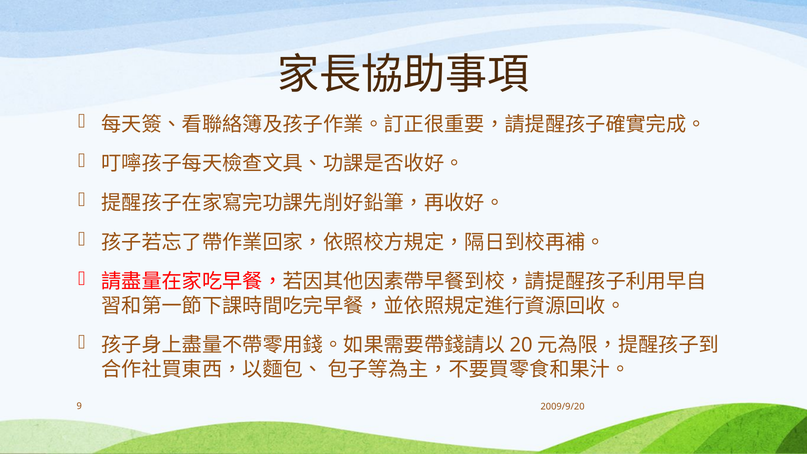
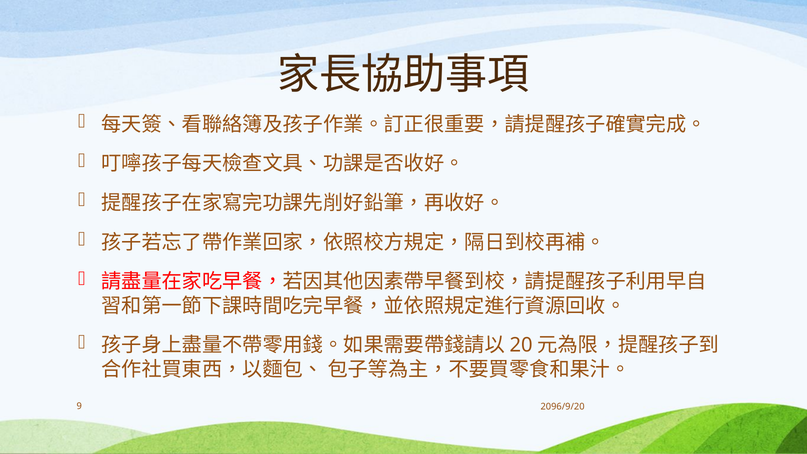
2009/9/20: 2009/9/20 -> 2096/9/20 (563, 407)
